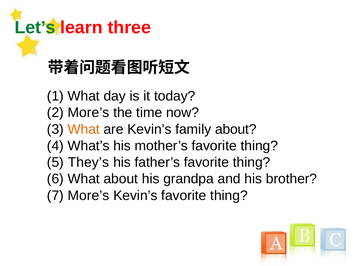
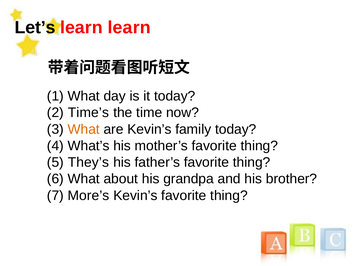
Let’s colour: green -> black (35, 27)
learn three: three -> learn (129, 27)
2 More’s: More’s -> Time’s (88, 113)
family about: about -> today (236, 129)
